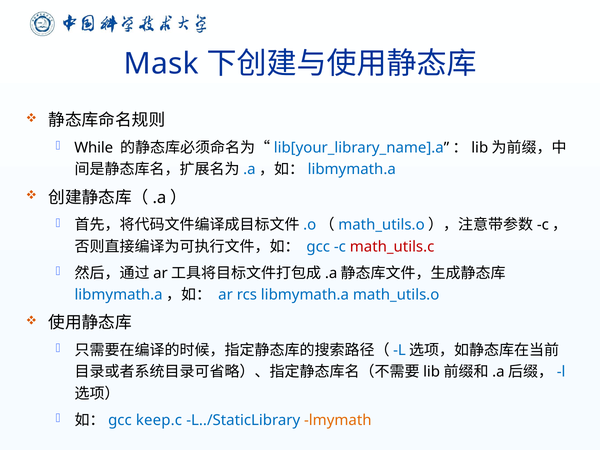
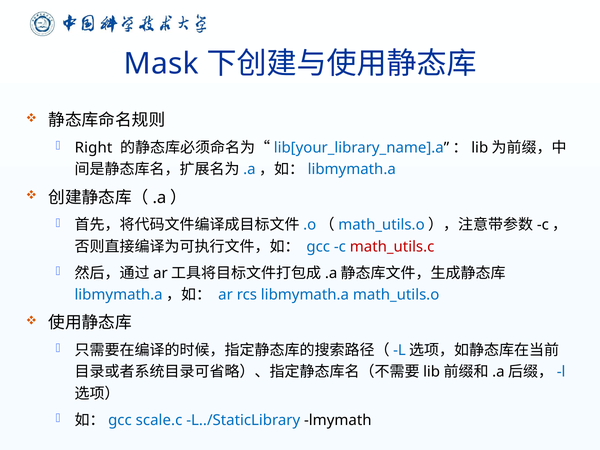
While: While -> Right (94, 148)
keep.c: keep.c -> scale.c (159, 420)
lmymath colour: orange -> black (338, 420)
